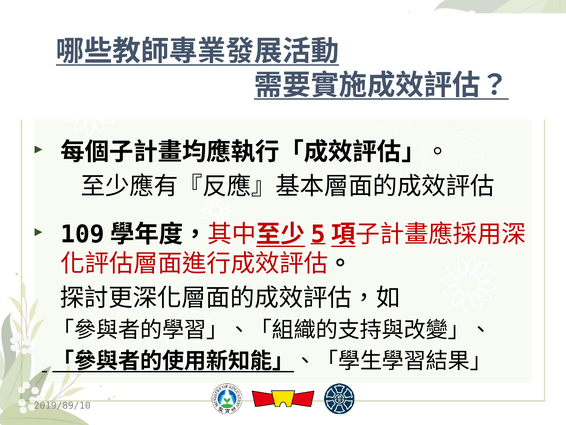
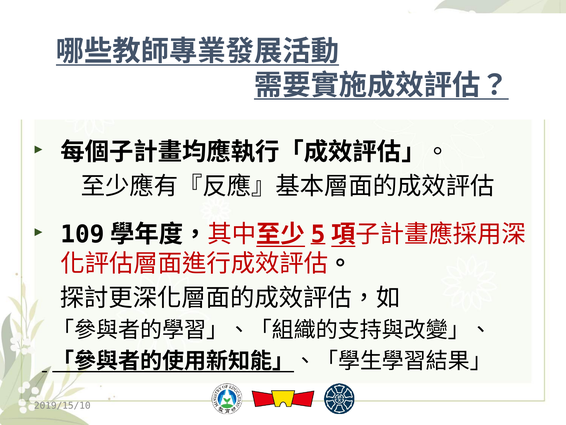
2019/89/10: 2019/89/10 -> 2019/15/10 (62, 405)
